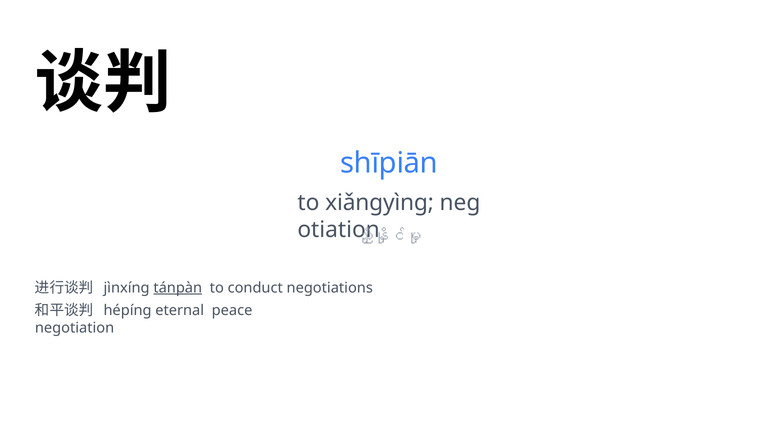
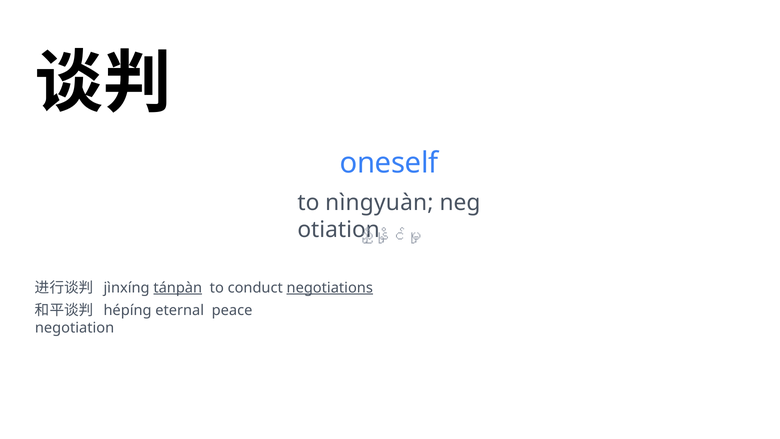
shīpiān: shīpiān -> oneself (389, 163)
xiǎngyìng: xiǎngyìng -> nìngyuàn (379, 202)
negotiations underline: none -> present (330, 288)
